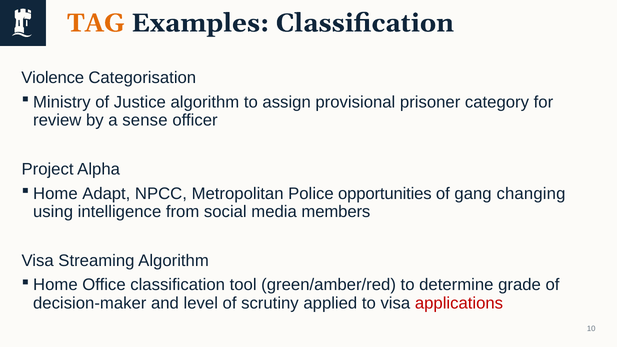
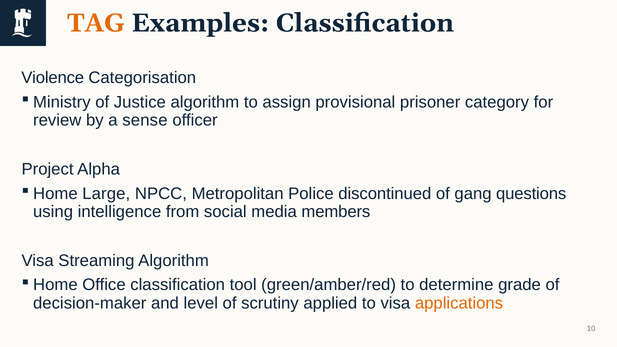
Adapt: Adapt -> Large (106, 194)
opportunities: opportunities -> discontinued (385, 194)
changing: changing -> questions (531, 194)
applications colour: red -> orange (459, 303)
